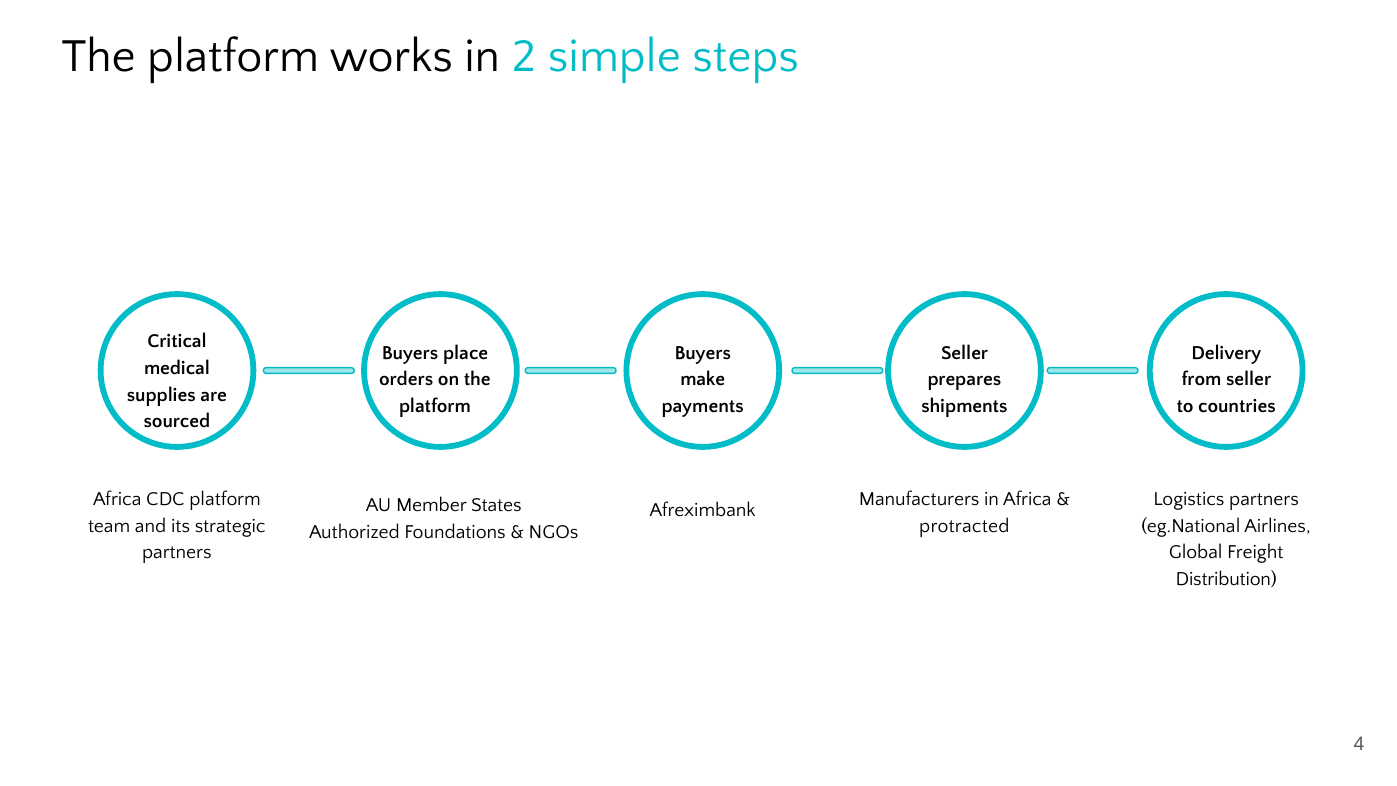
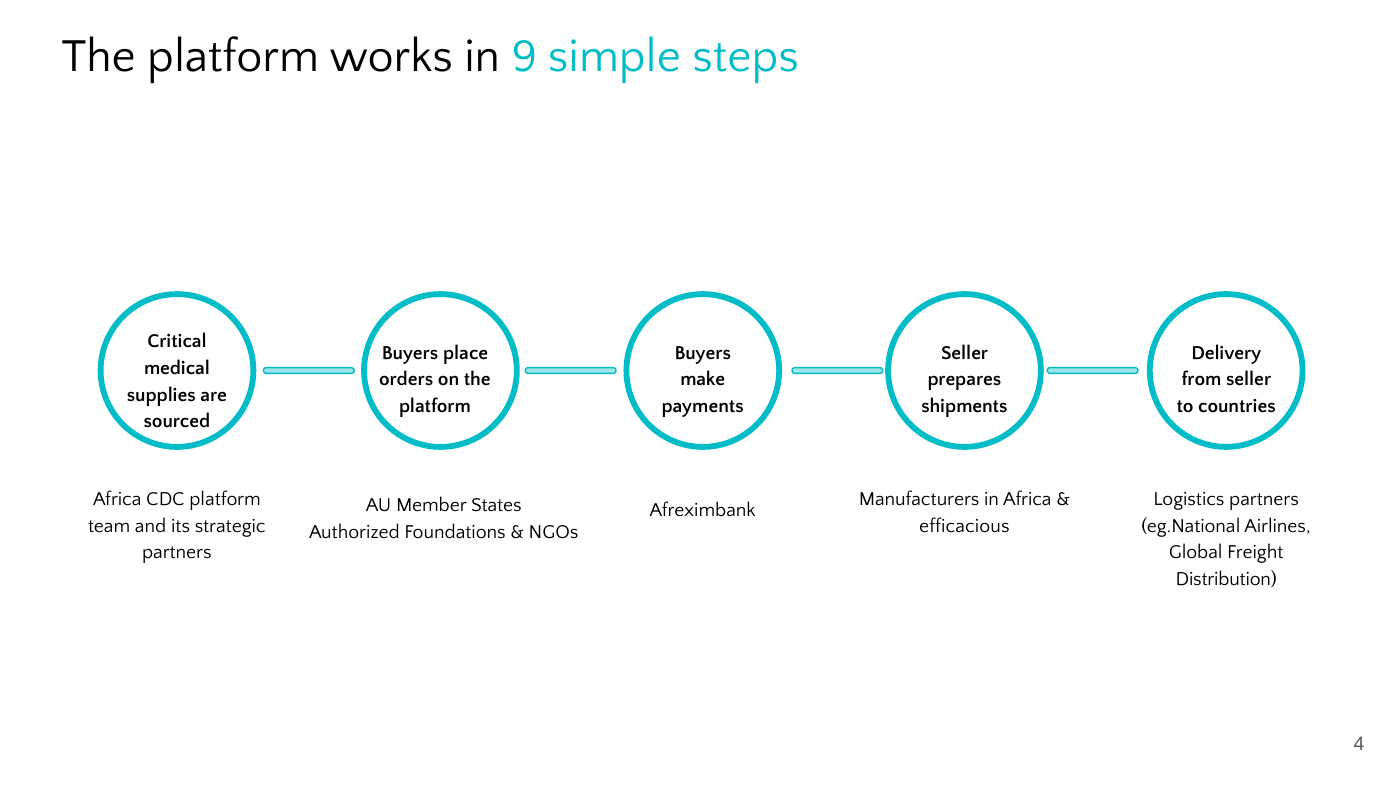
2: 2 -> 9 (524, 56)
protracted: protracted -> efficacious (964, 525)
